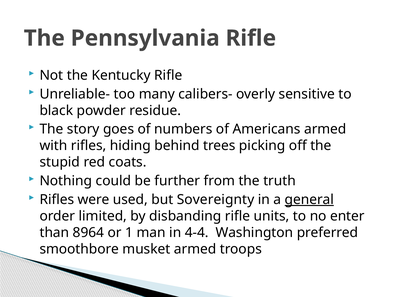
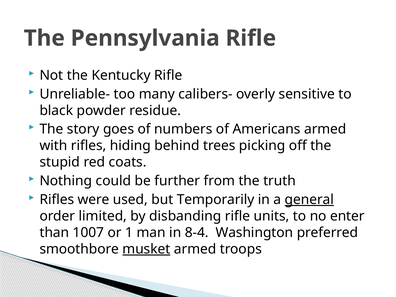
Sovereignty: Sovereignty -> Temporarily (216, 200)
8964: 8964 -> 1007 (88, 233)
4-4: 4-4 -> 8-4 (197, 233)
musket underline: none -> present (146, 249)
